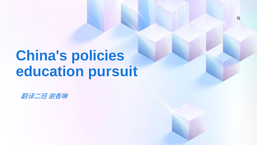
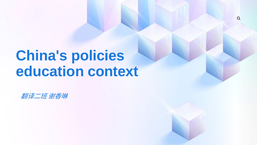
pursuit: pursuit -> context (113, 71)
